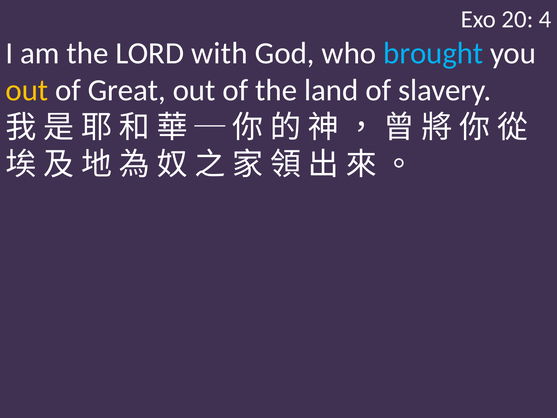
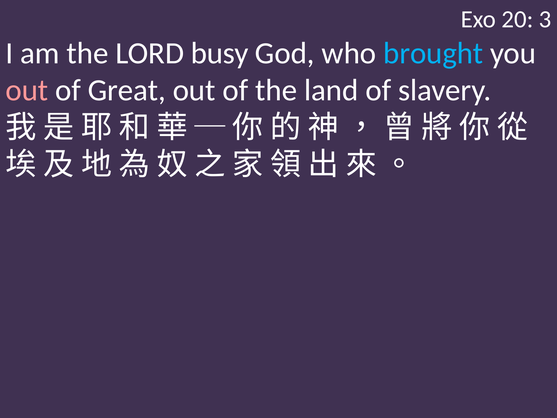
4: 4 -> 3 (545, 19)
with: with -> busy (220, 53)
out colour: yellow -> pink (27, 90)
